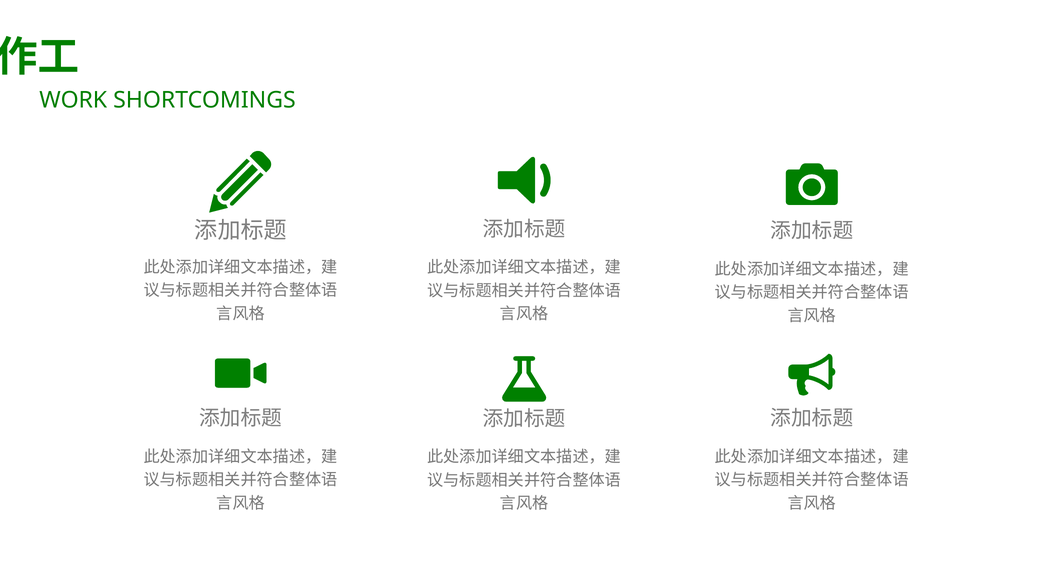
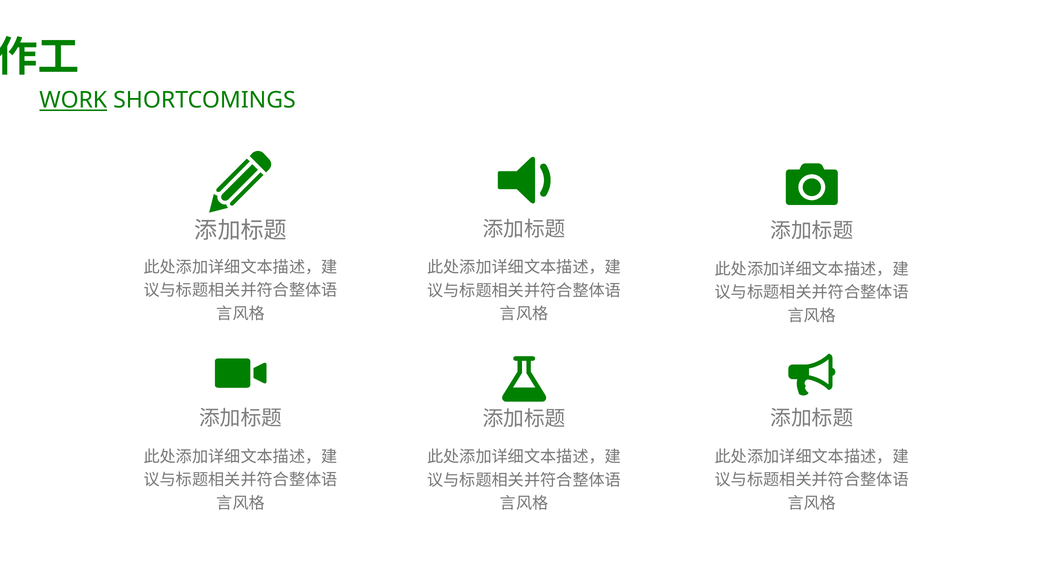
WORK underline: none -> present (73, 100)
